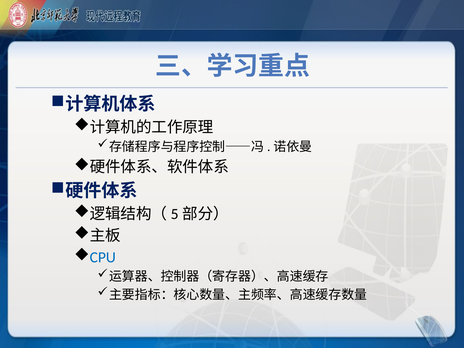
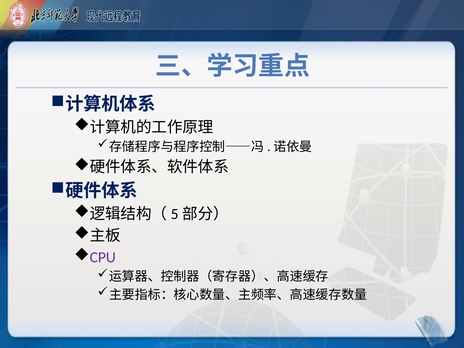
CPU colour: blue -> purple (103, 257)
